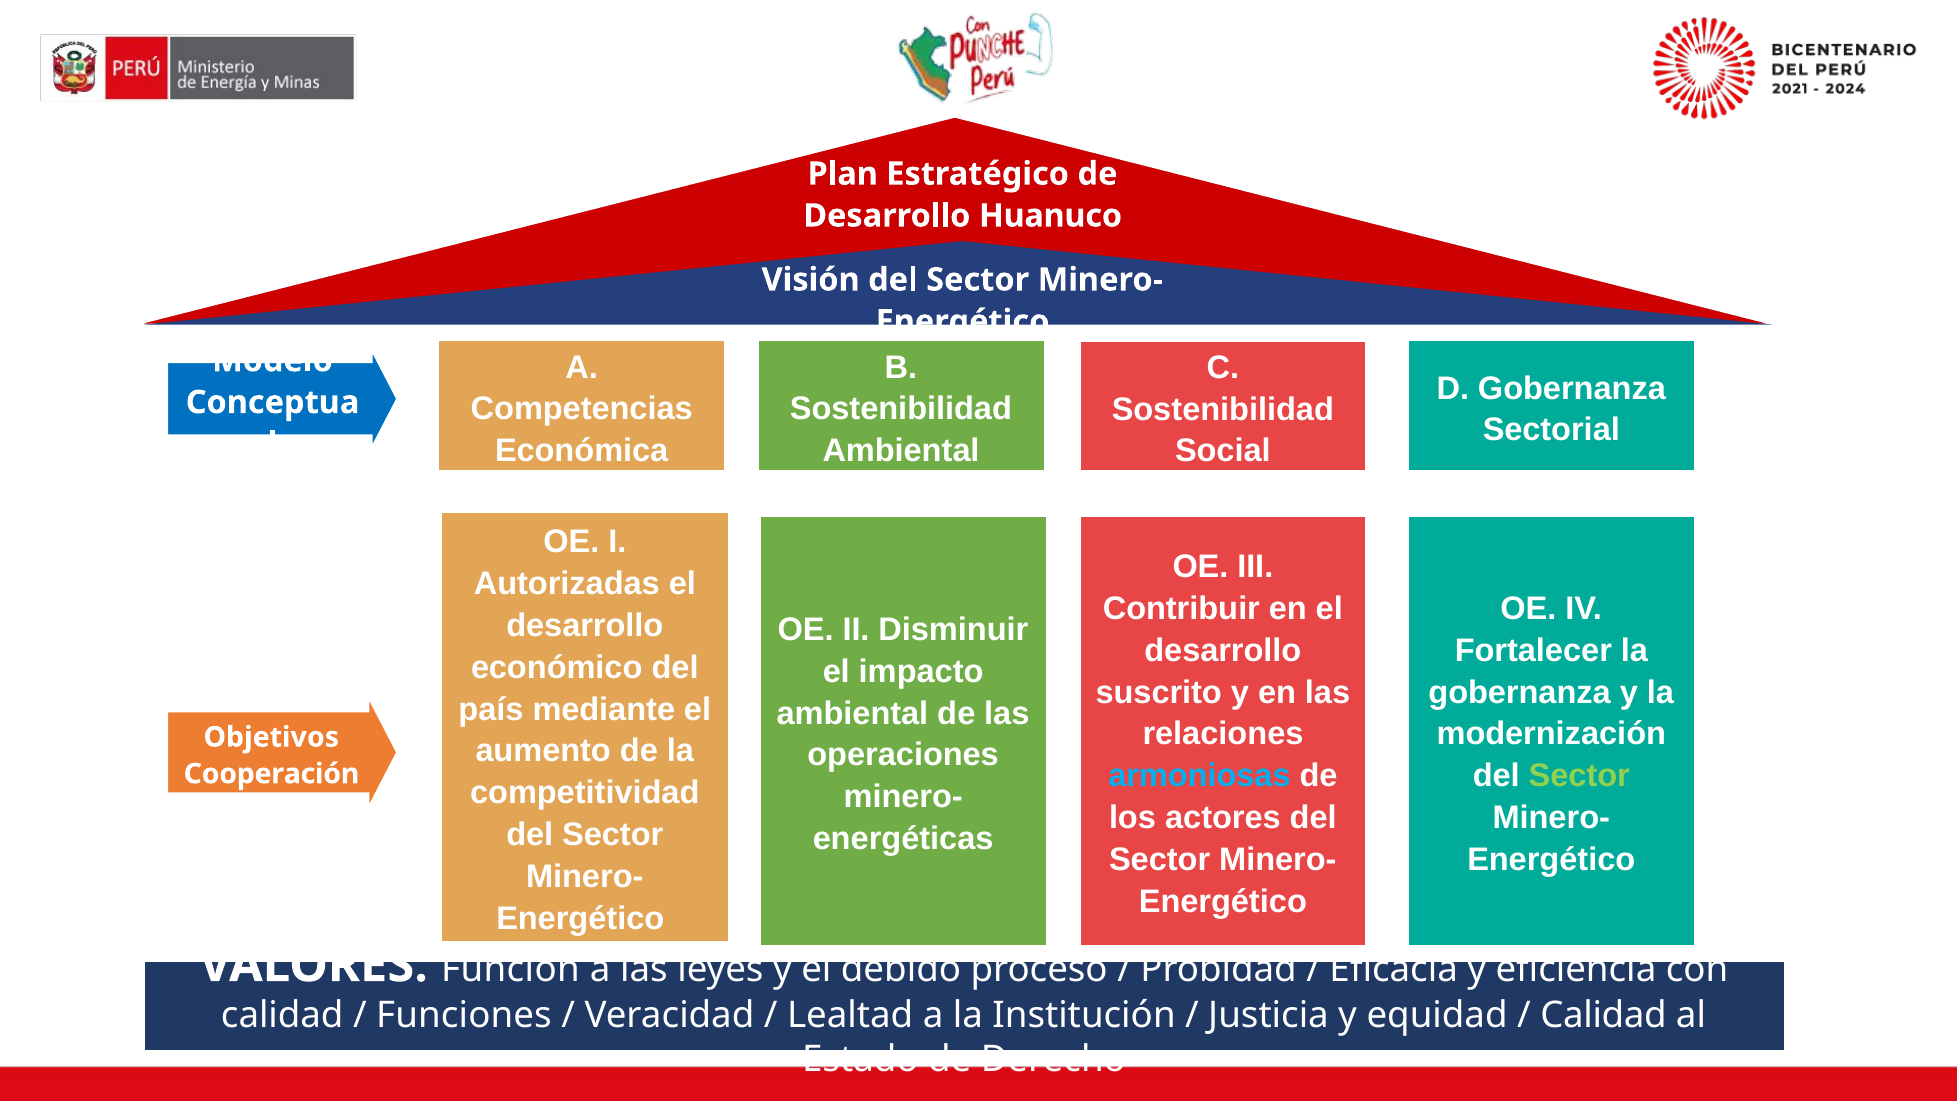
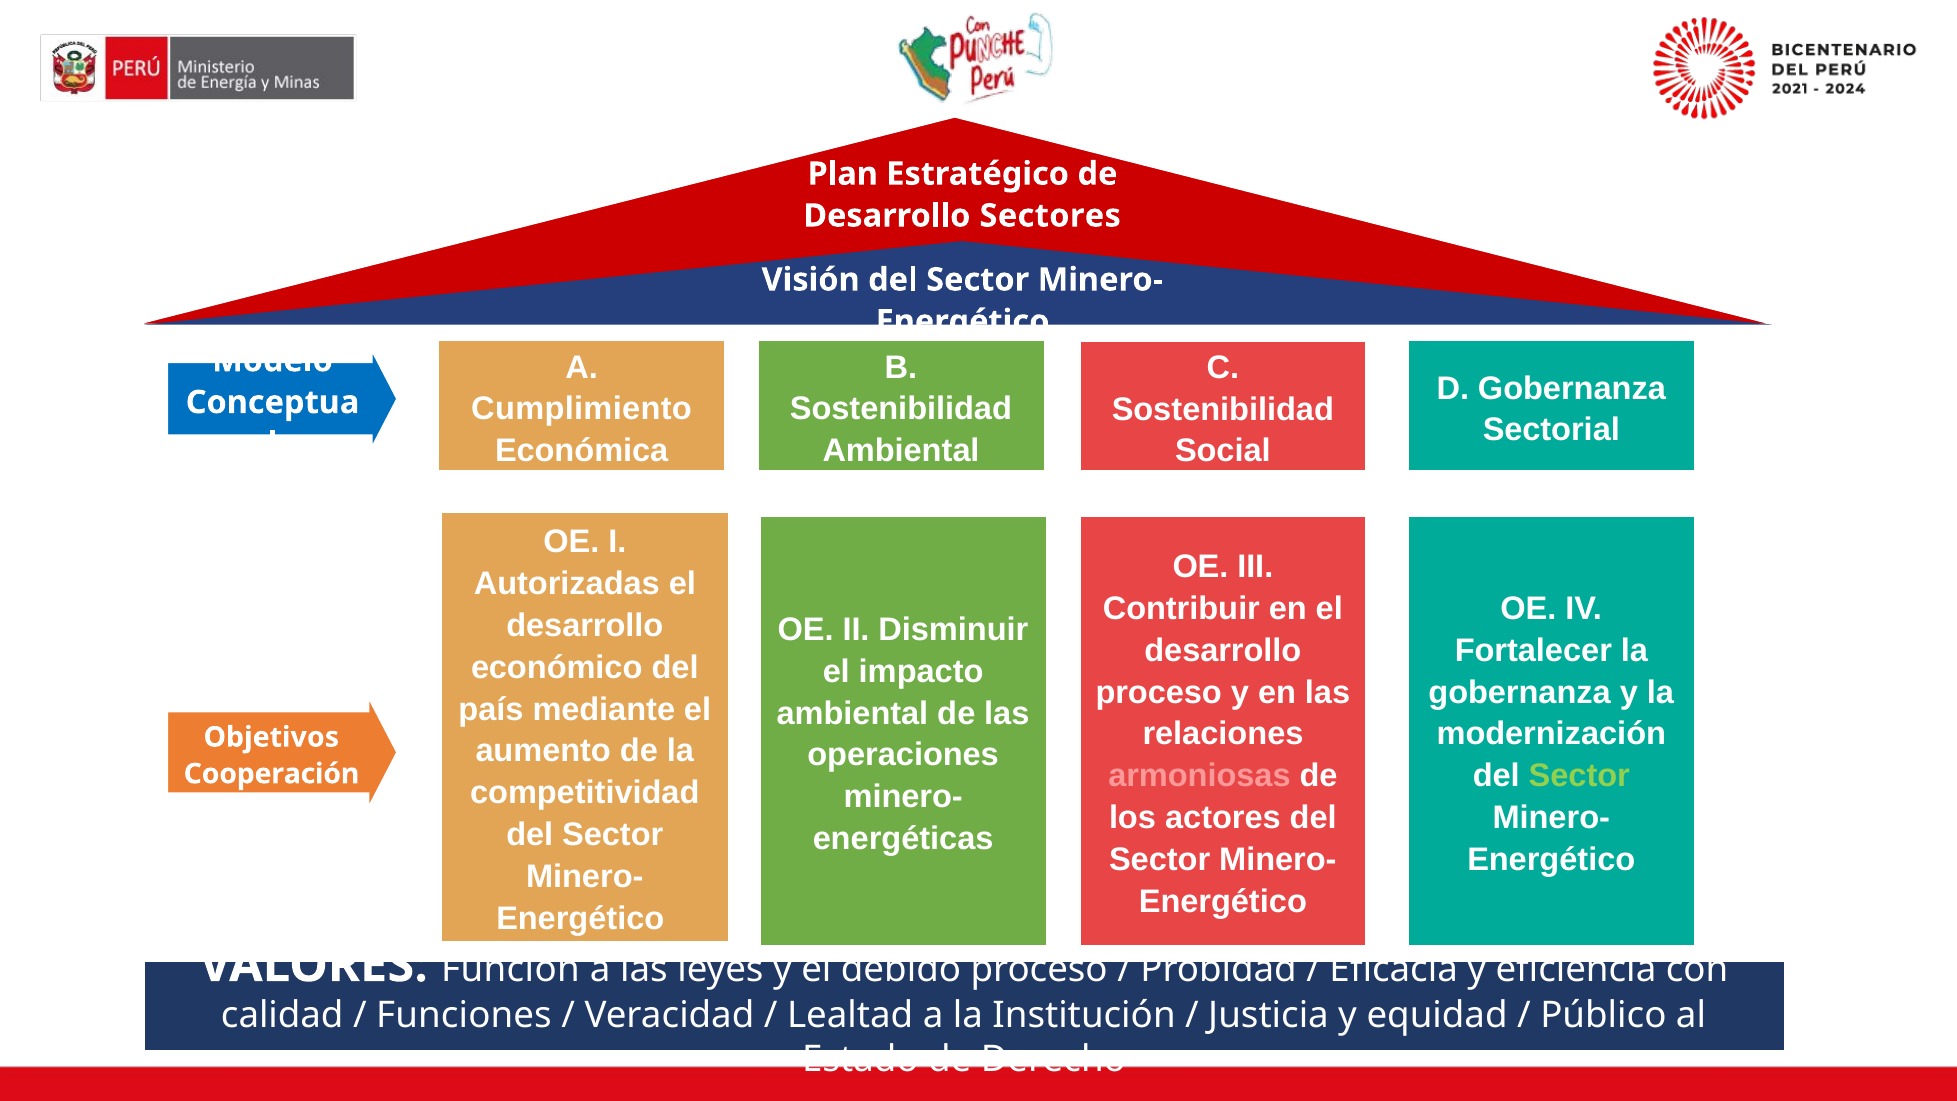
Huanuco: Huanuco -> Sectores (1050, 216)
Competencias: Competencias -> Cumplimiento (582, 409)
suscrito: suscrito -> proceso (1159, 692)
armoniosas colour: light blue -> pink (1199, 776)
Calidad: Calidad -> Público (1603, 1015)
